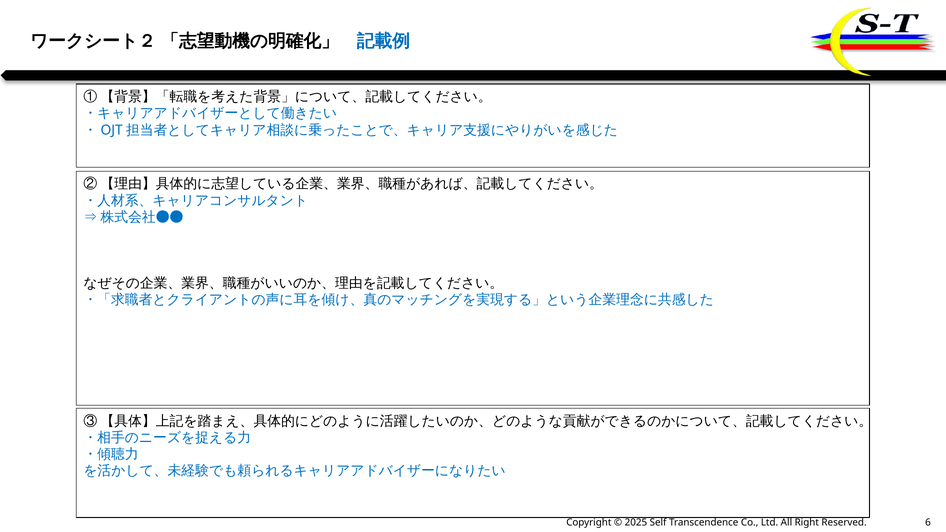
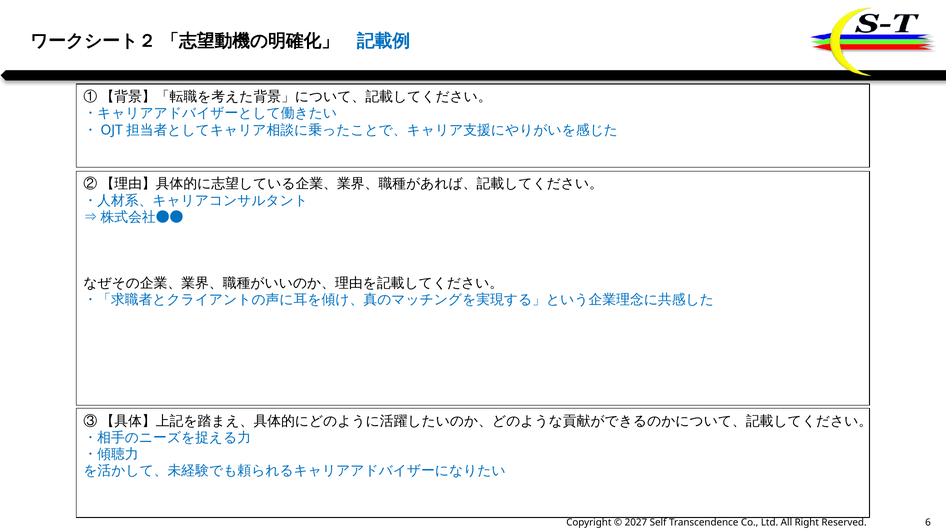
2025: 2025 -> 2027 (636, 523)
